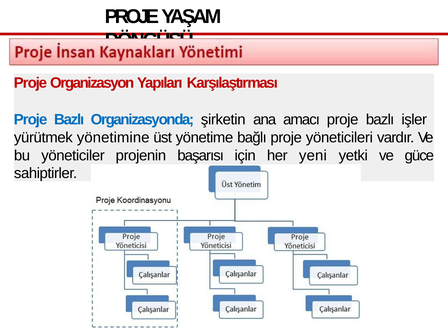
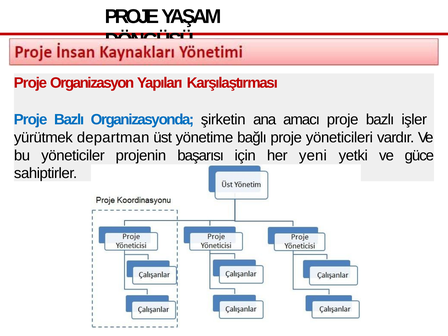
yönetimine: yönetimine -> departman (113, 137)
